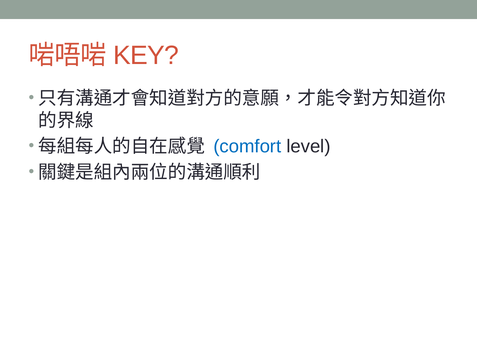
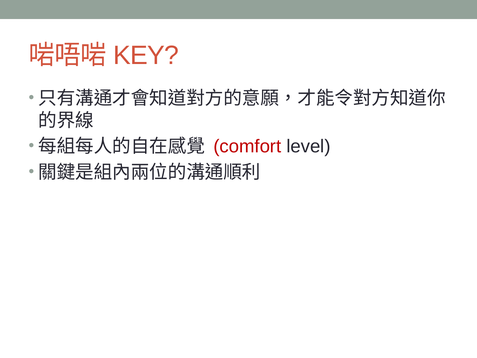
comfort colour: blue -> red (247, 146)
